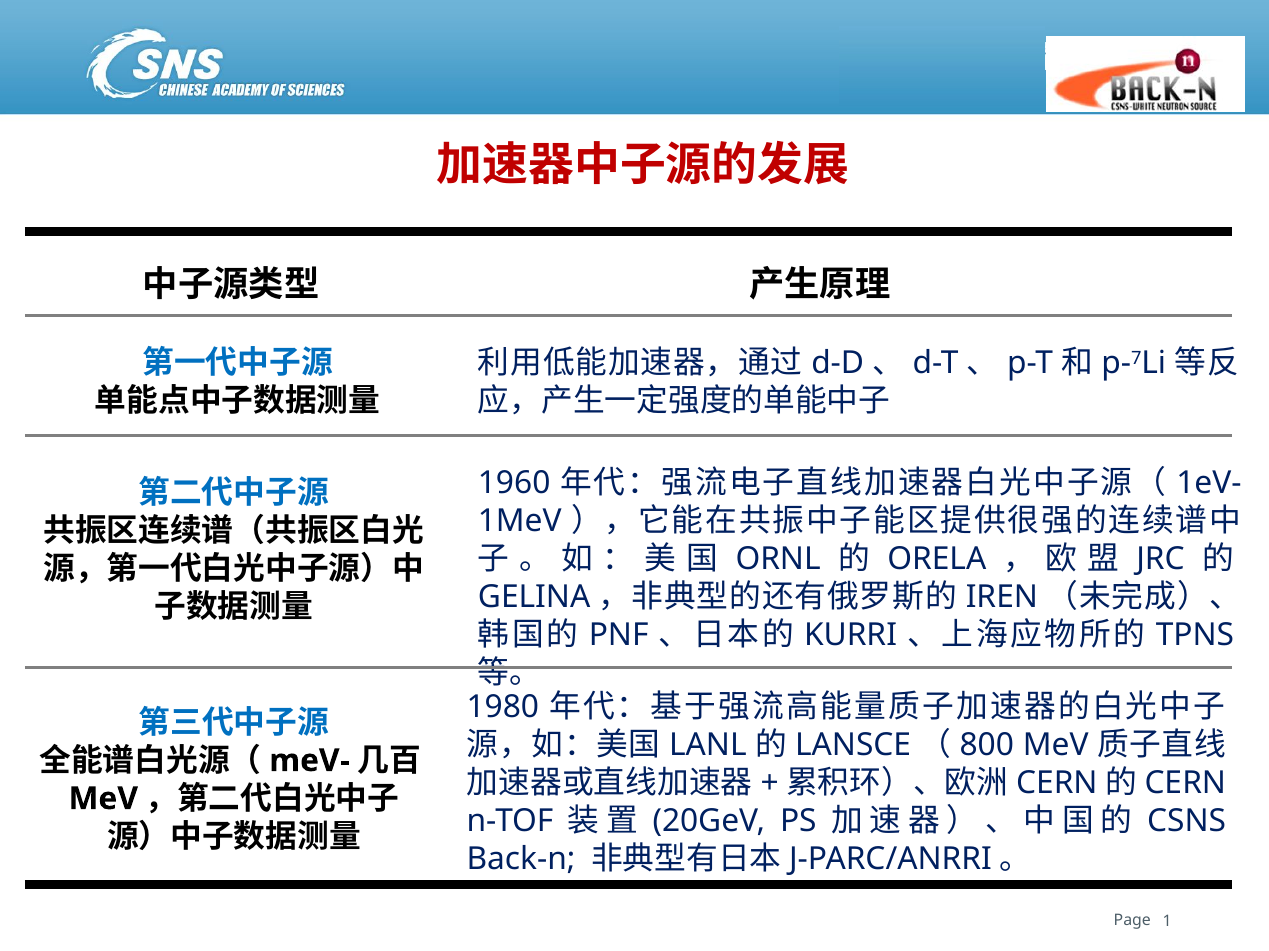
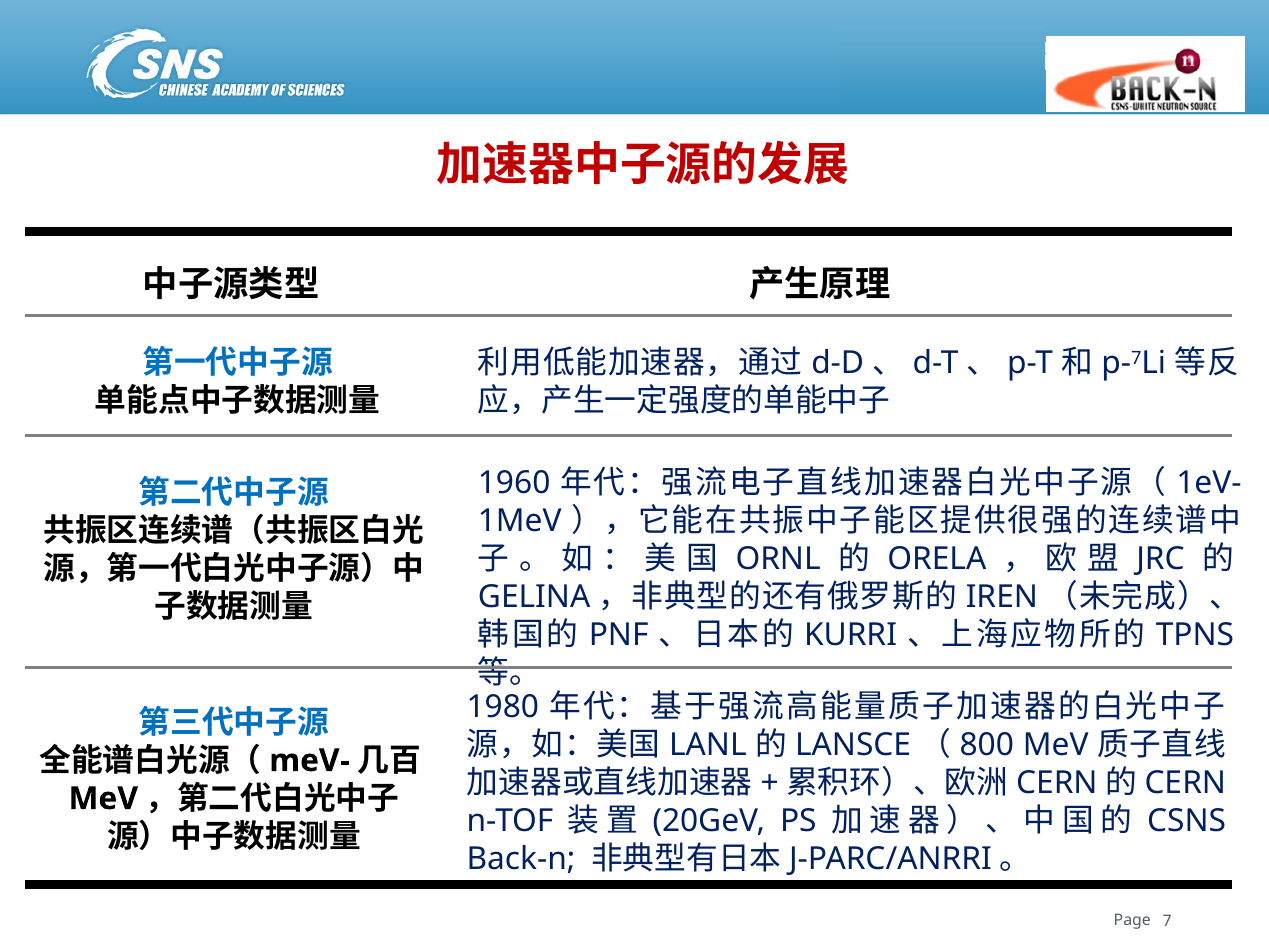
1: 1 -> 7 (1167, 922)
